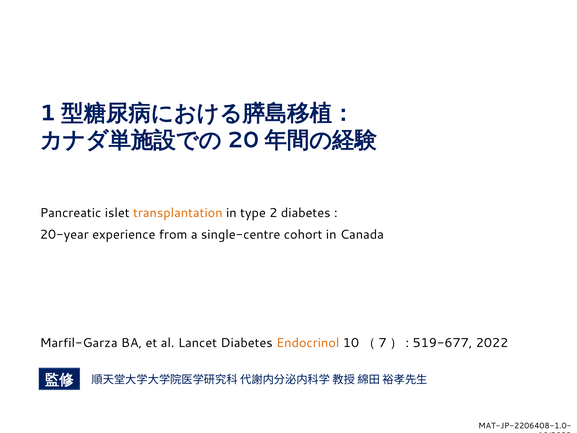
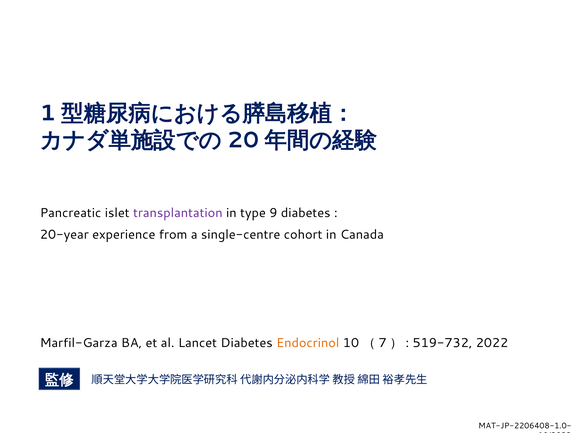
transplantation colour: orange -> purple (178, 213)
2: 2 -> 9 (273, 213)
519-677: 519-677 -> 519-732 (442, 343)
